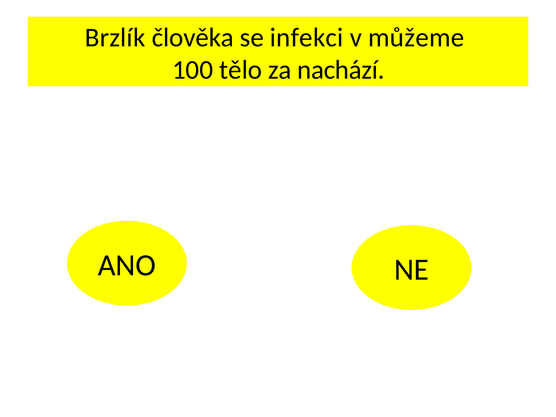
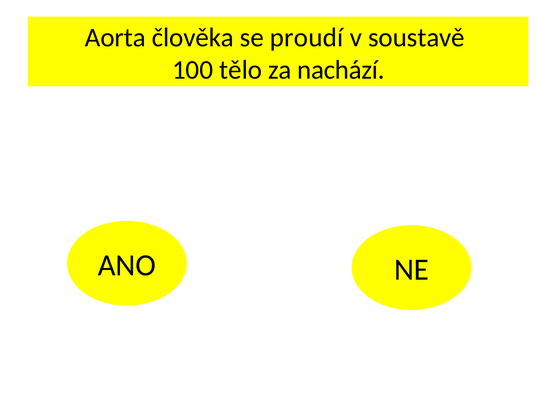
Brzlík: Brzlík -> Aorta (115, 38)
infekci: infekci -> proudí (307, 38)
můžeme: můžeme -> soustavě (416, 38)
